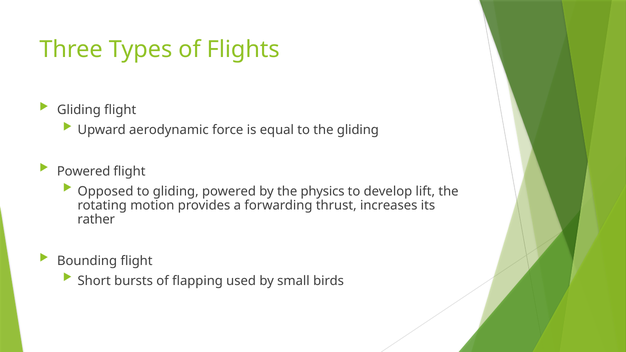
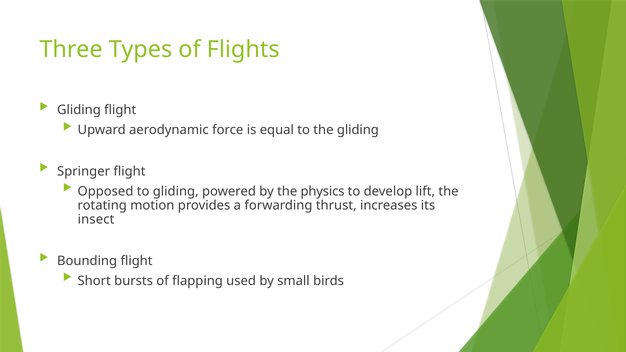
Powered: Powered -> Springer (84, 172)
rather: rather -> insect (96, 220)
